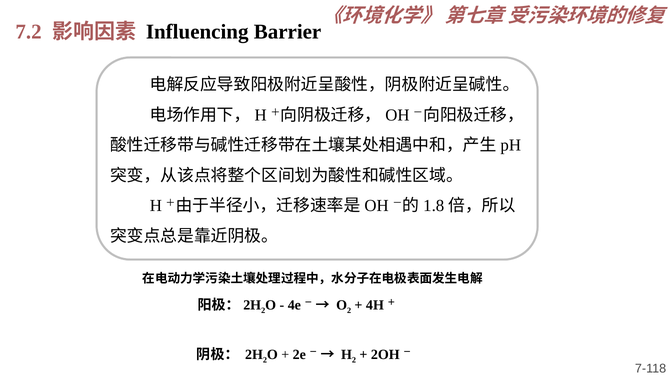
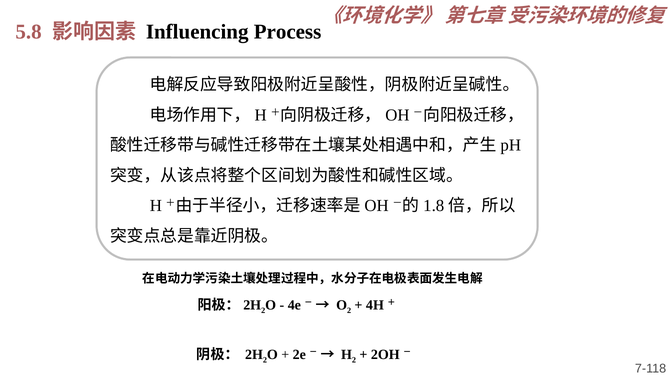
7.2: 7.2 -> 5.8 (29, 32)
Barrier: Barrier -> Process (288, 32)
